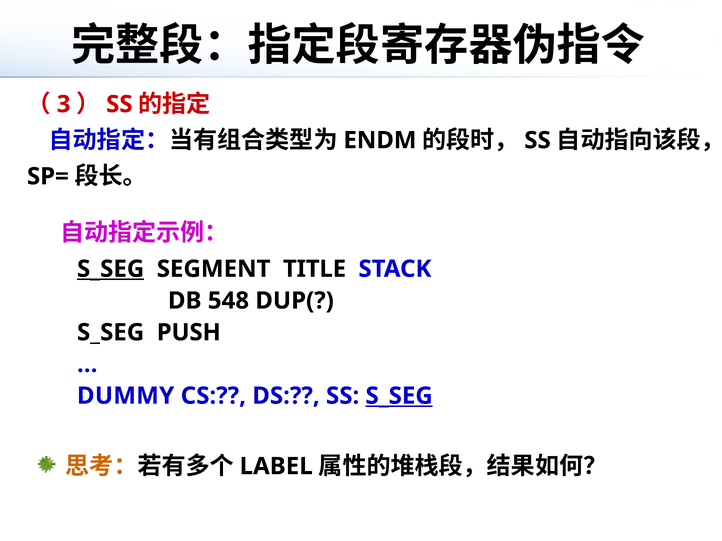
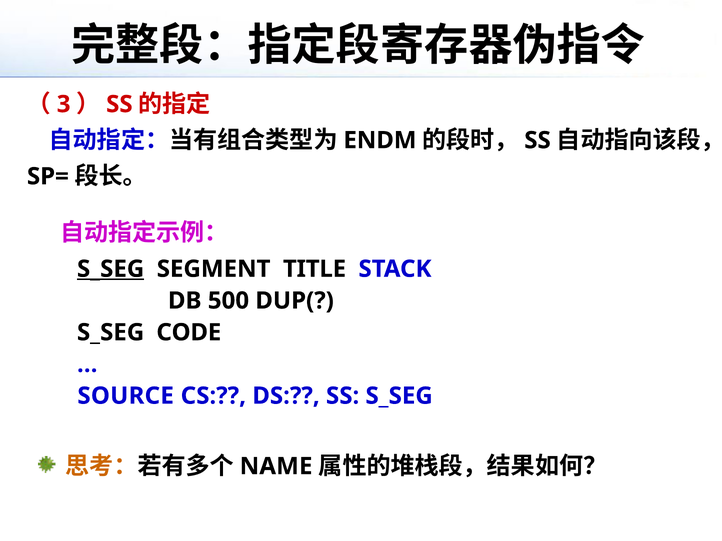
548: 548 -> 500 (228, 301)
PUSH: PUSH -> CODE (189, 333)
DUMMY: DUMMY -> SOURCE (126, 396)
S_SEG underline: present -> none (399, 396)
LABEL: LABEL -> NAME (276, 467)
